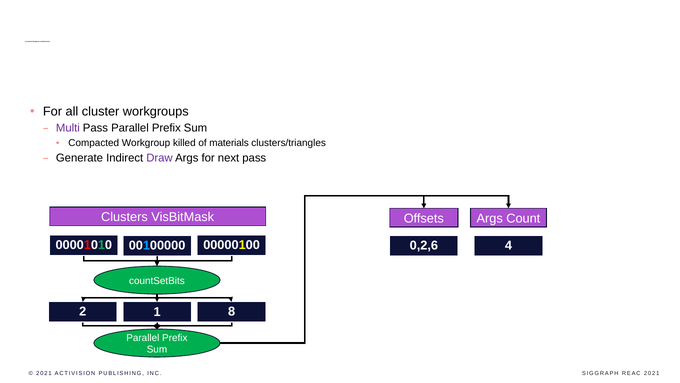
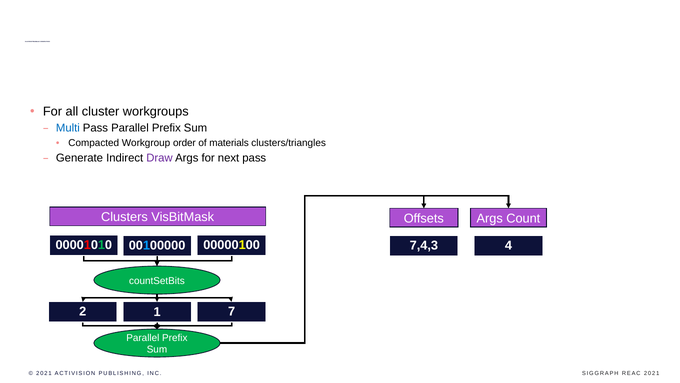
Multi colour: purple -> blue (68, 128)
killed: killed -> order (184, 143)
0,2,6: 0,2,6 -> 7,4,3 (424, 245)
8: 8 -> 7 (232, 311)
